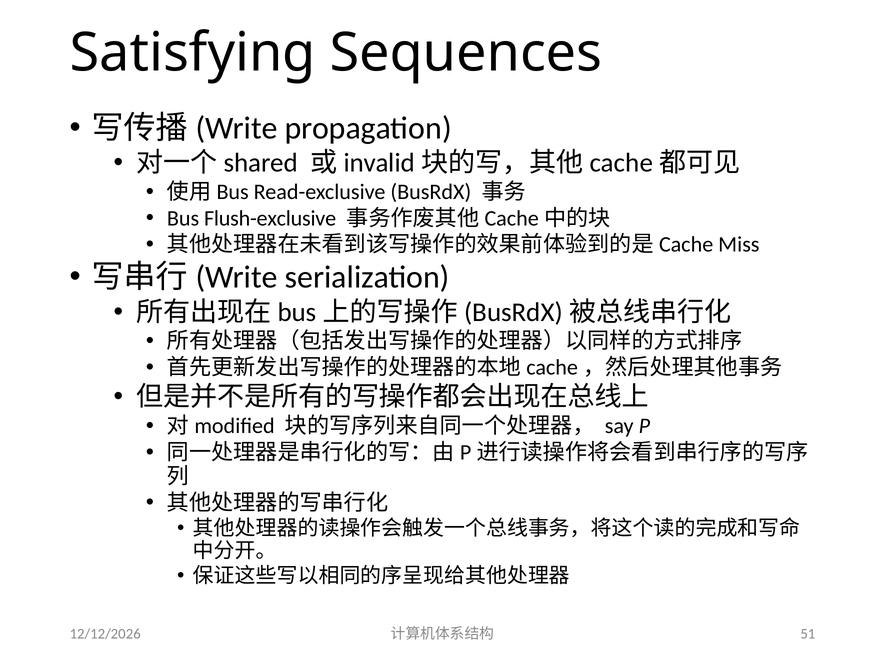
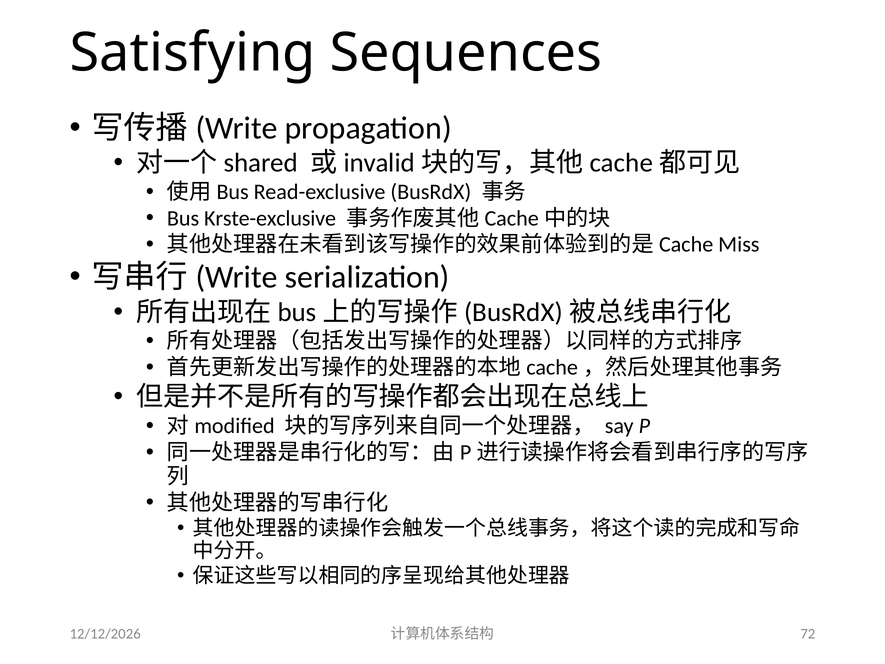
Flush-exclusive: Flush-exclusive -> Krste-exclusive (270, 218)
51: 51 -> 72 (808, 634)
